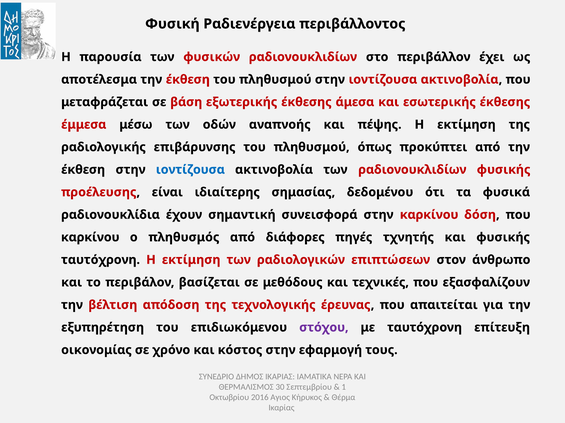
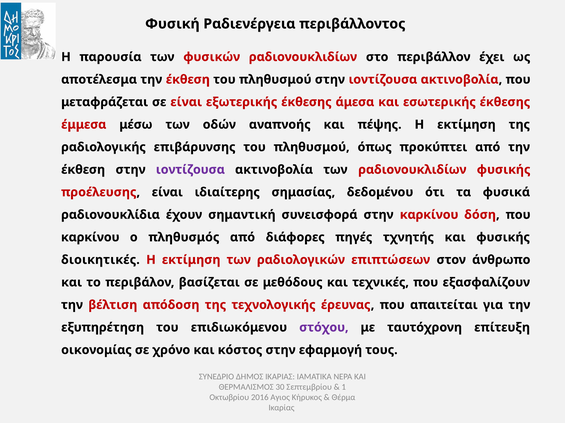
σε βάση: βάση -> είναι (186, 102)
ιοντίζουσα colour: blue -> purple (190, 170)
ταυτόχρονη: ταυτόχρονη -> διοικητικές (100, 260)
